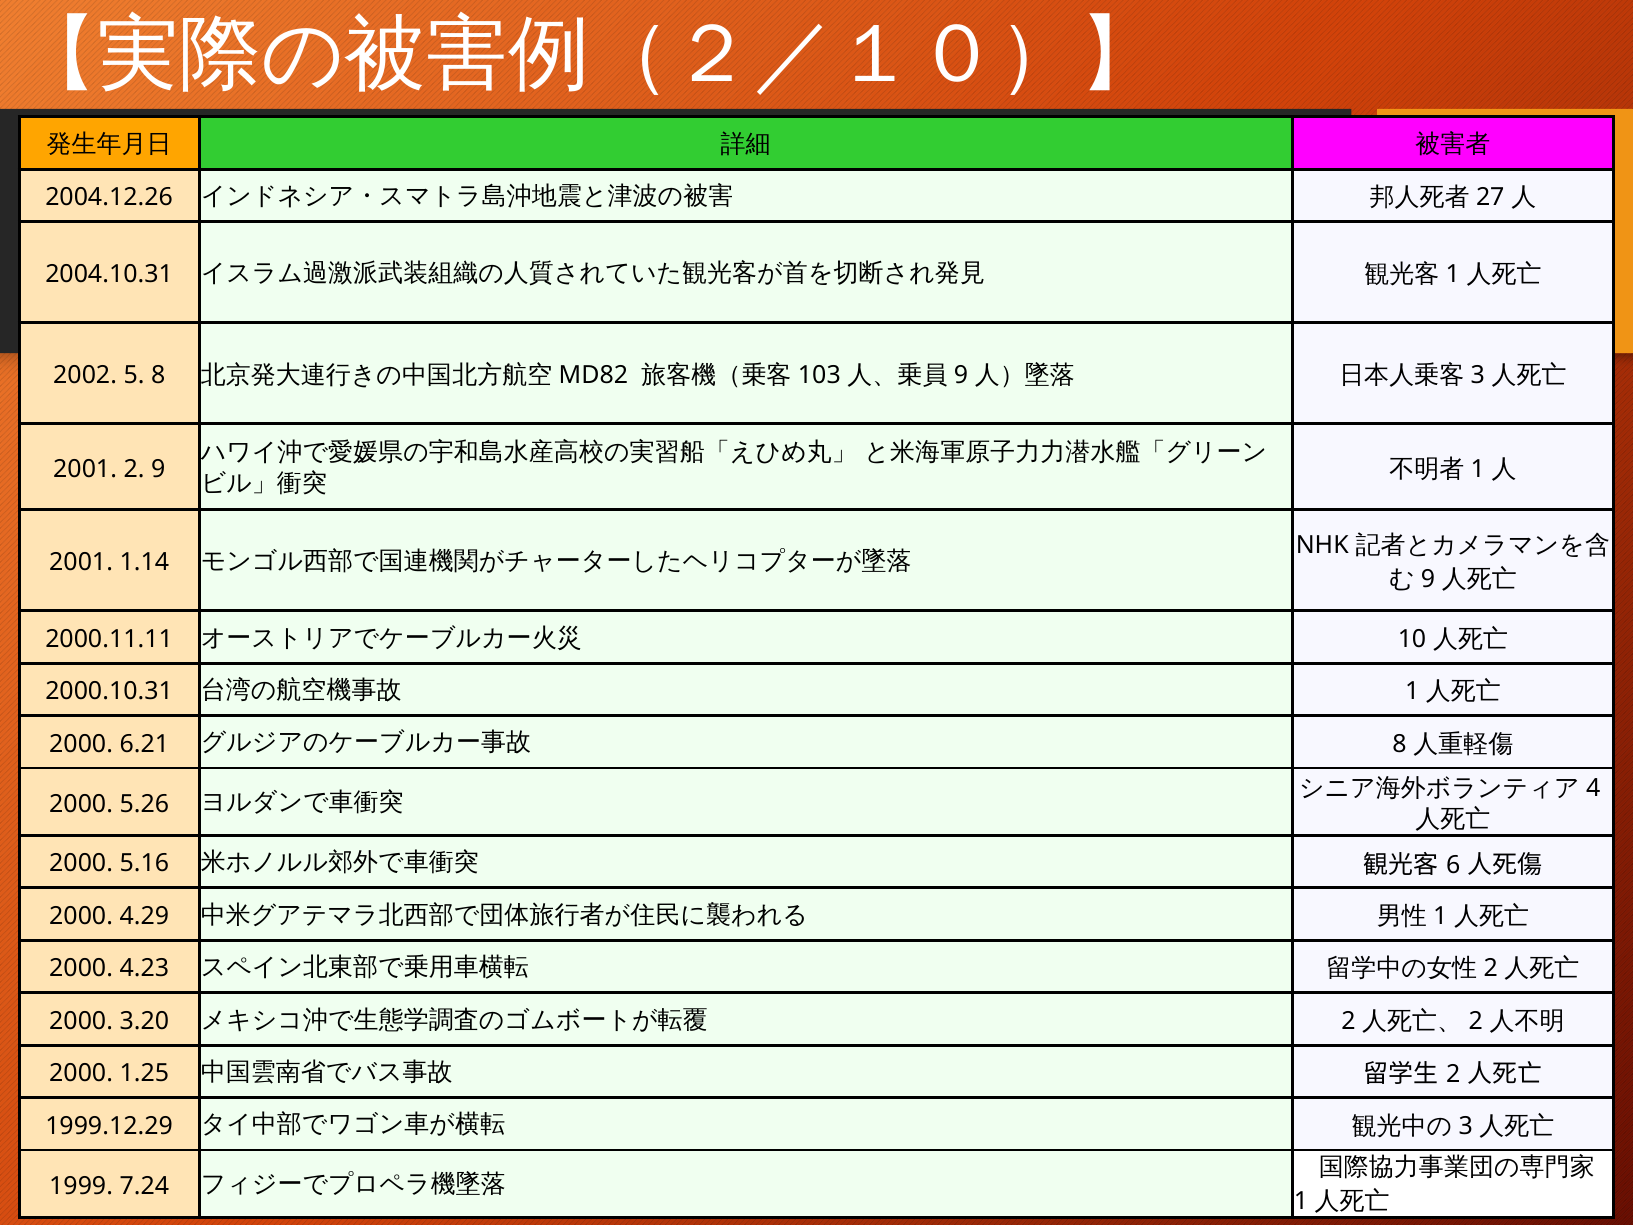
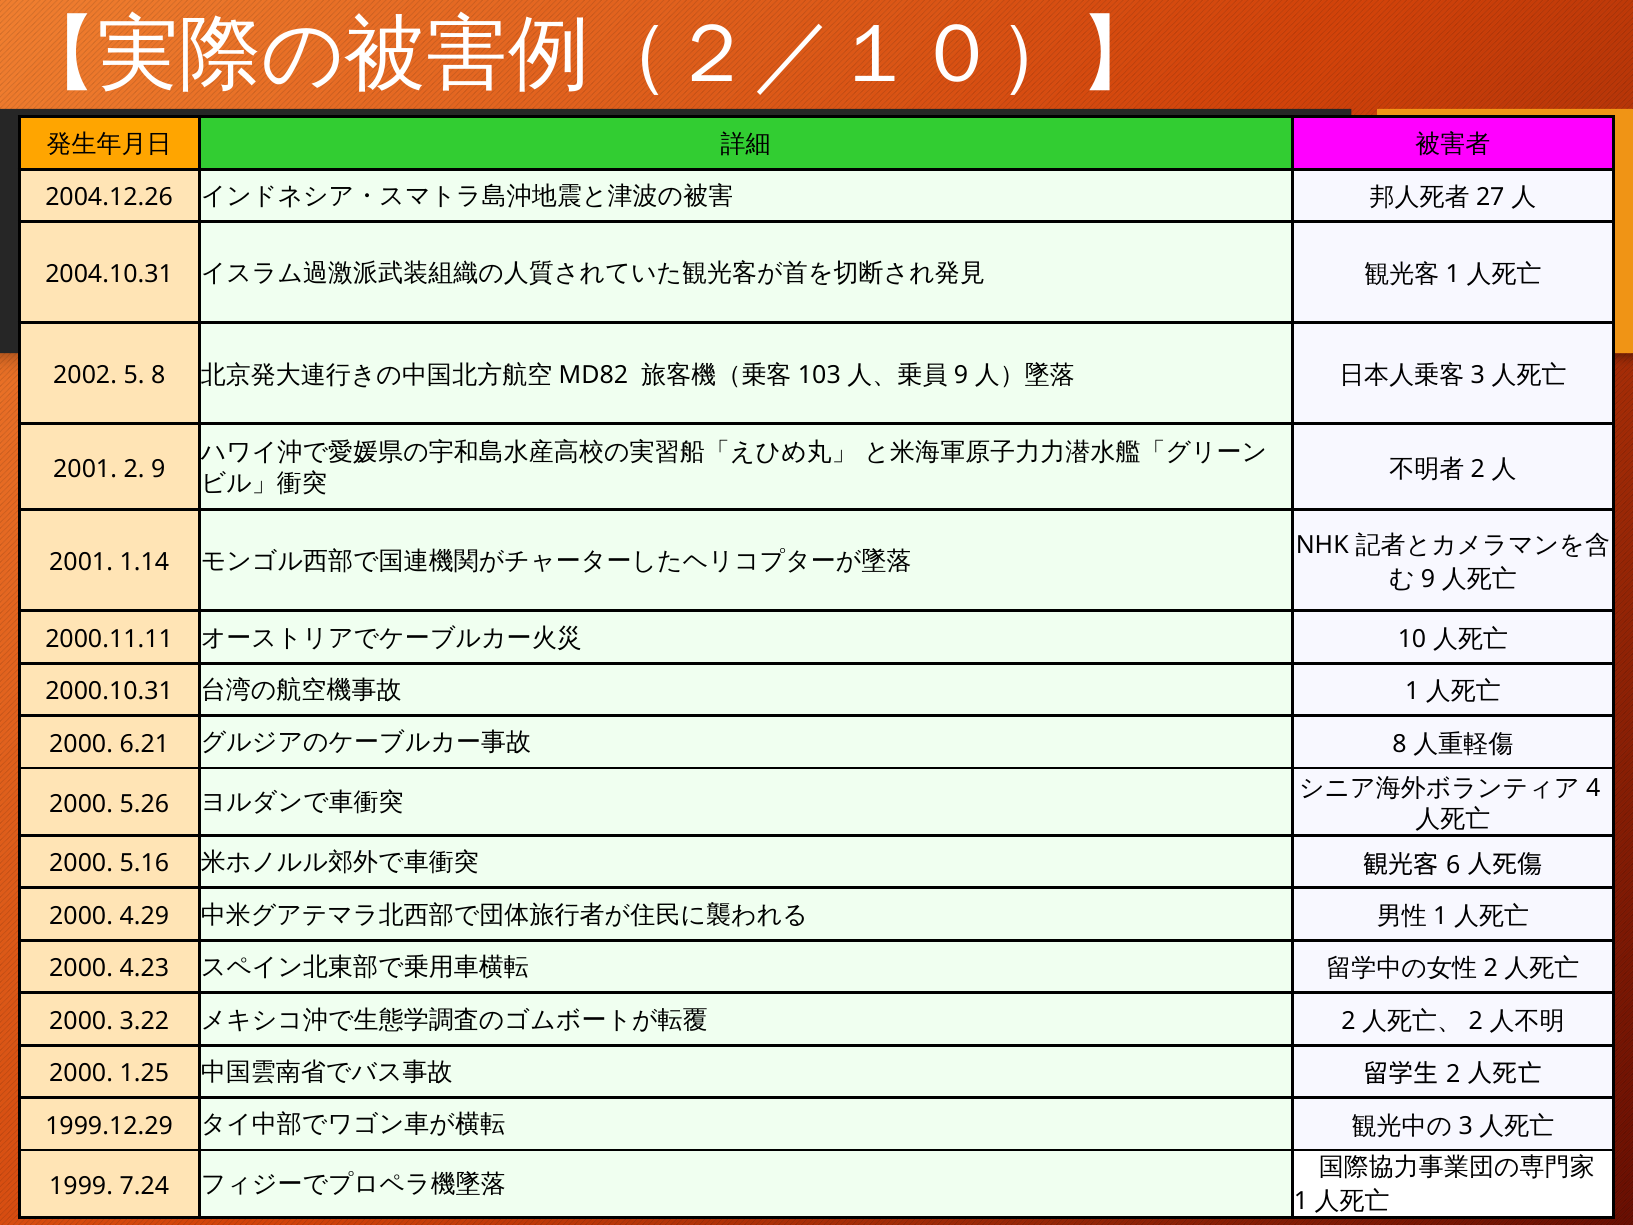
1: 1 -> 2 (1478, 469)
3.20: 3.20 -> 3.22 (144, 1021)
